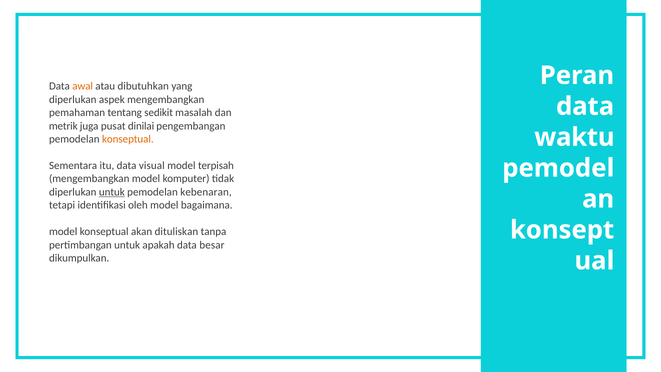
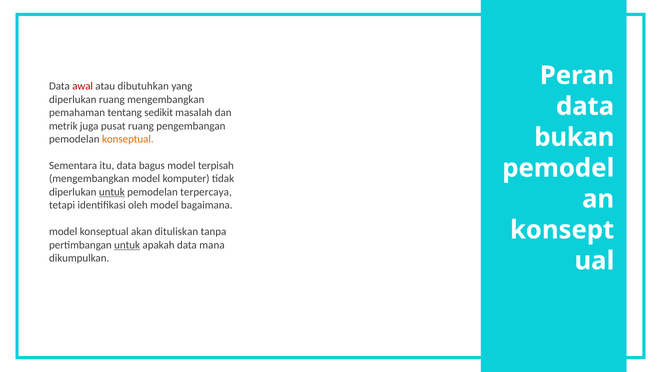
awal colour: orange -> red (83, 86)
diperlukan aspek: aspek -> ruang (112, 99)
pusat dinilai: dinilai -> ruang (141, 126)
waktu: waktu -> bukan (574, 137)
visual: visual -> bagus (152, 165)
kebenaran: kebenaran -> terpercaya (206, 192)
untuk underline: none -> present (127, 245)
besar: besar -> mana (212, 245)
